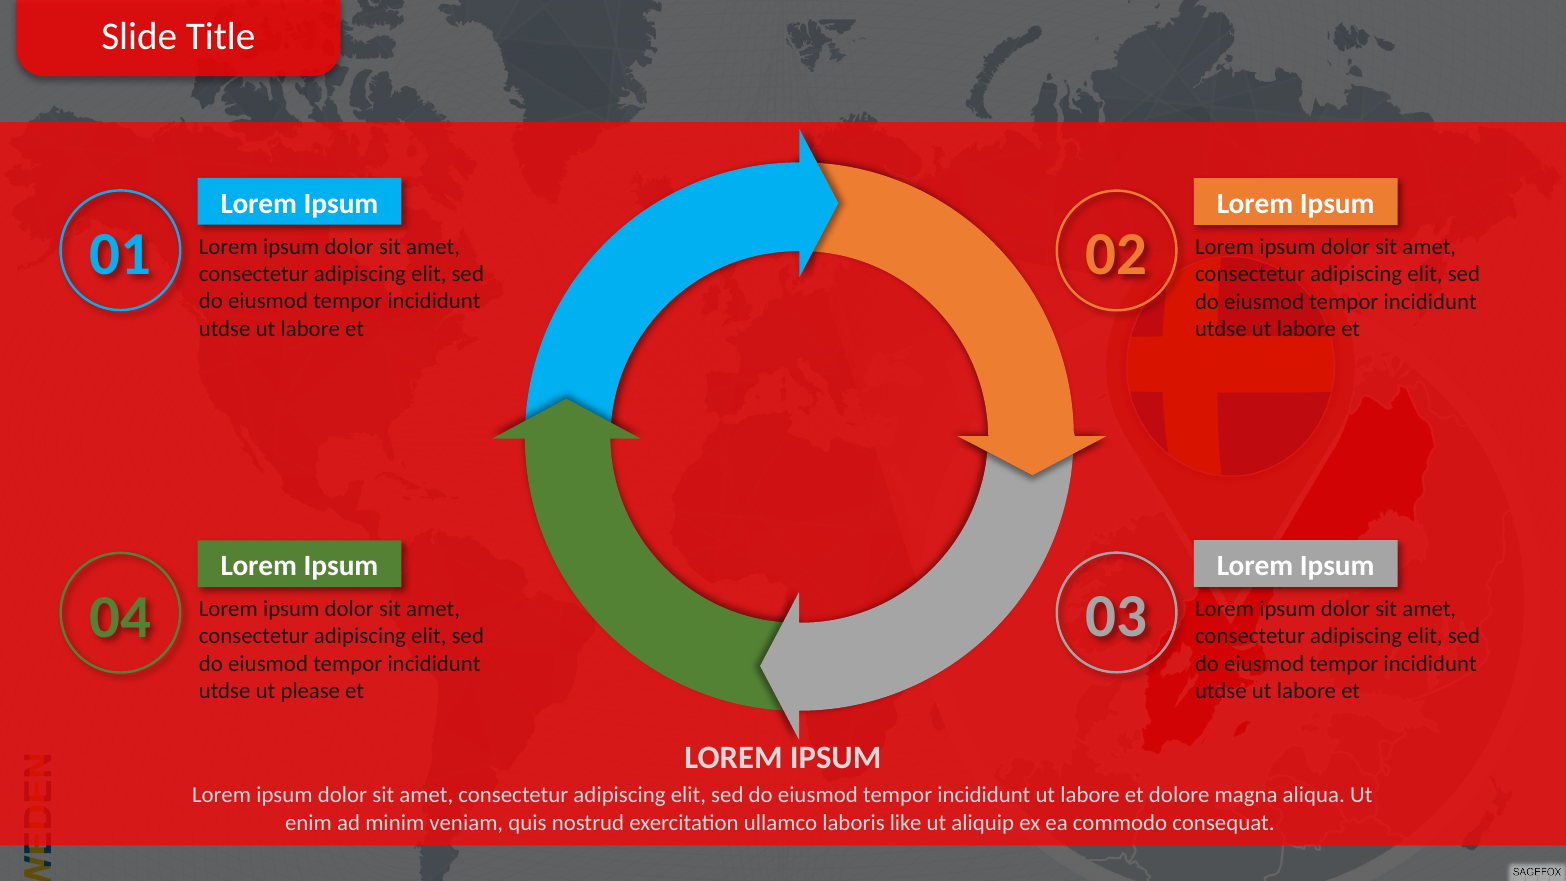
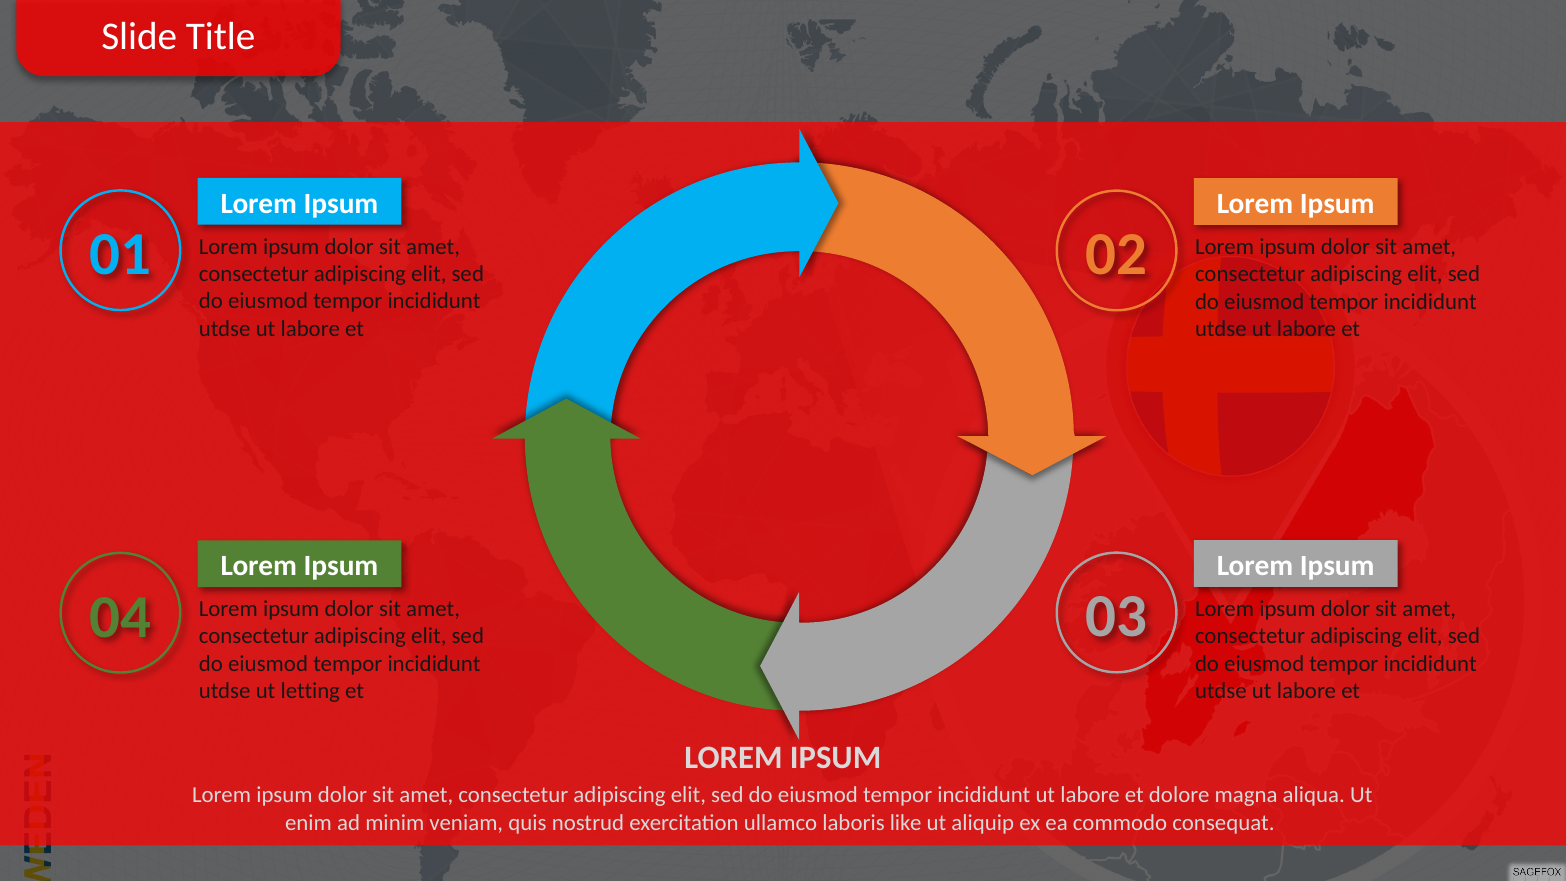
please: please -> letting (310, 691)
